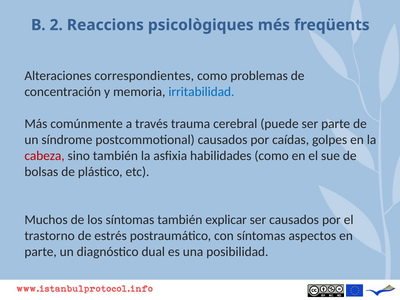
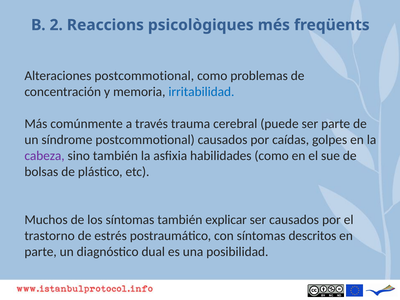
Alteraciones correspondientes: correspondientes -> postcommotional (144, 76)
cabeza colour: red -> purple (45, 156)
aspectos: aspectos -> descritos (312, 236)
